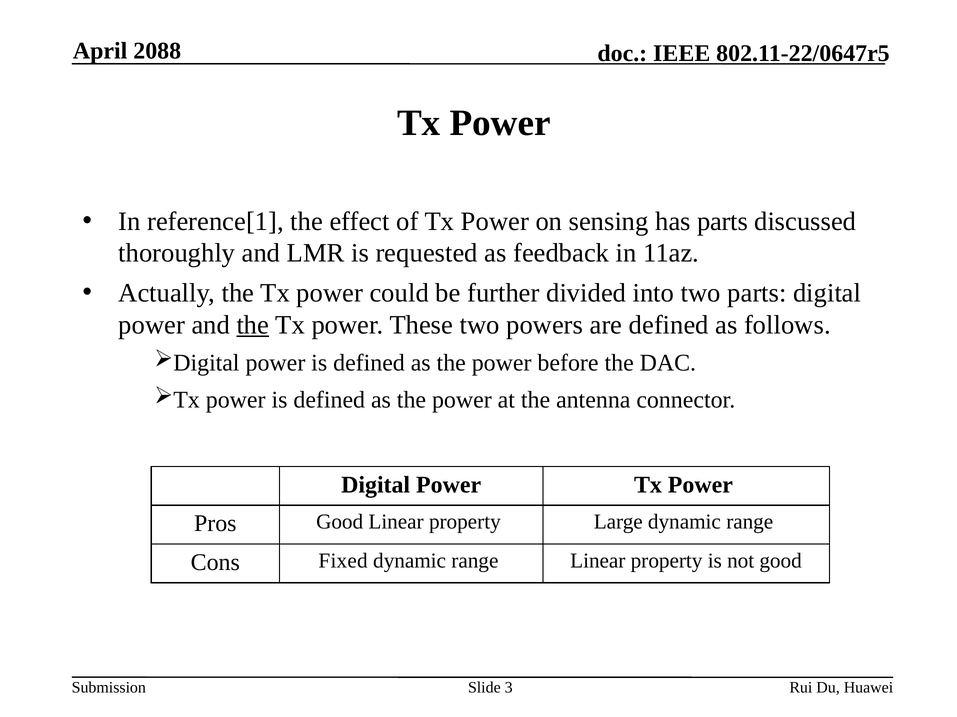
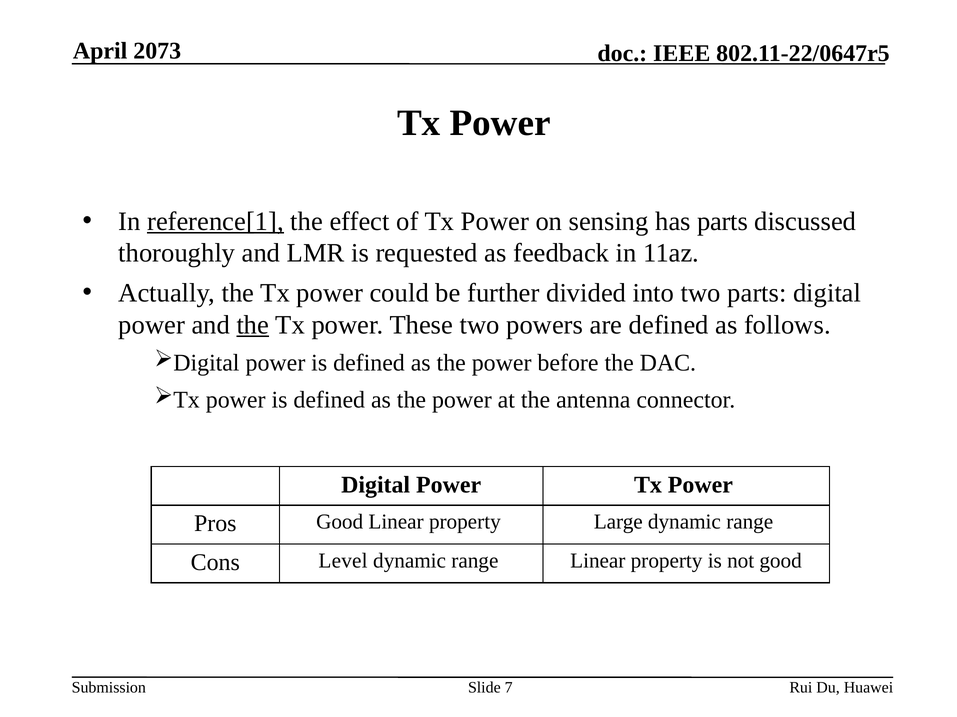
2088: 2088 -> 2073 (157, 51)
reference[1 underline: none -> present (215, 222)
Fixed: Fixed -> Level (343, 561)
3: 3 -> 7 (509, 688)
